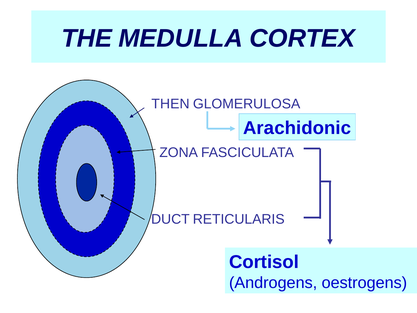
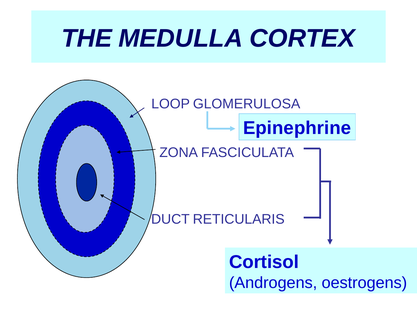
THEN: THEN -> LOOP (171, 104)
Arachidonic: Arachidonic -> Epinephrine (297, 128)
